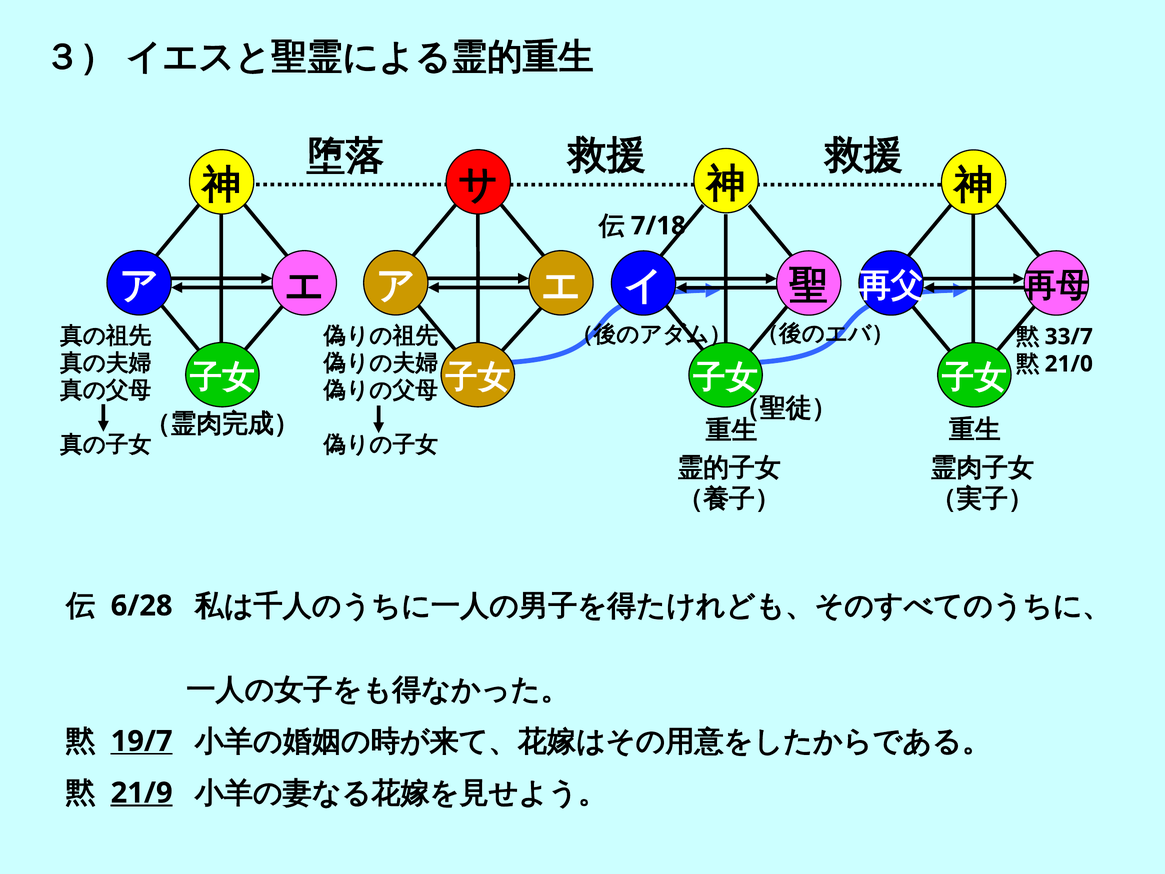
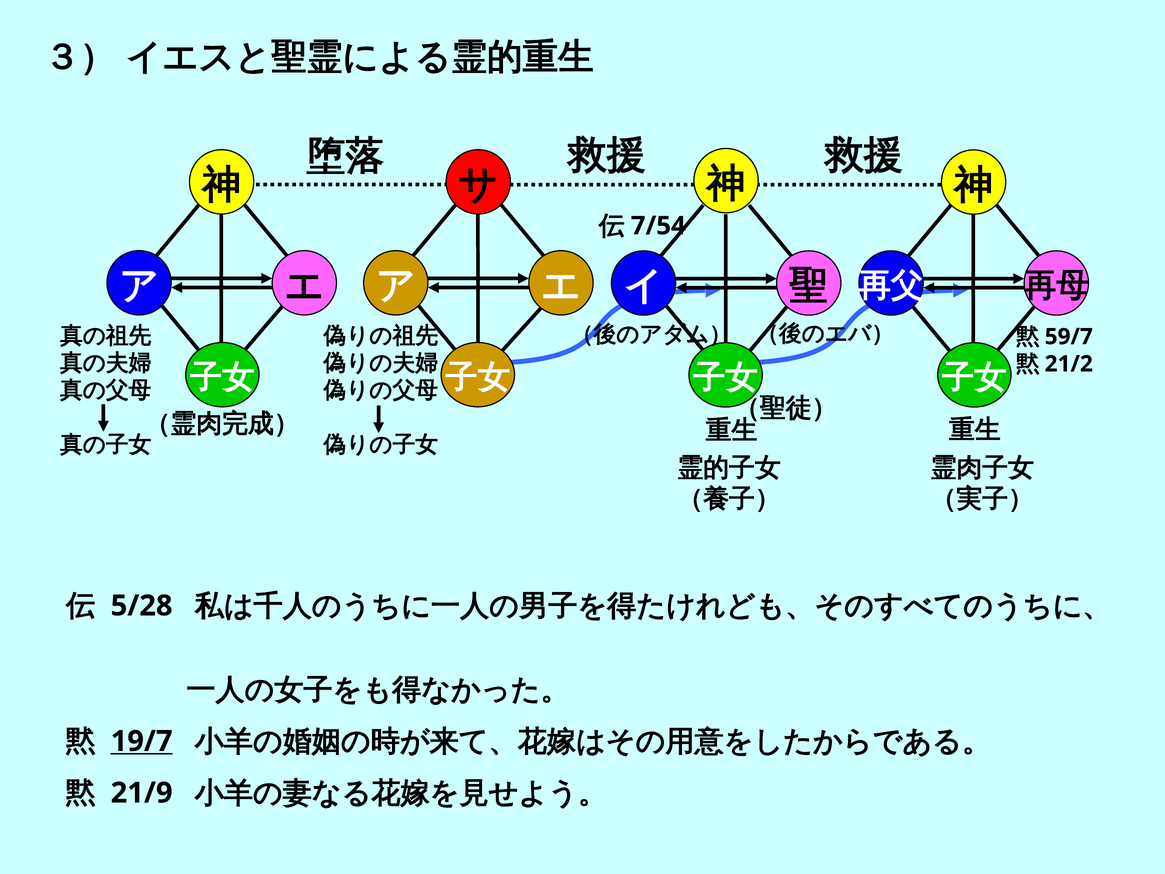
7/18: 7/18 -> 7/54 (658, 226)
33/7: 33/7 -> 59/7 (1069, 337)
21/0: 21/0 -> 21/2 (1069, 364)
6/28: 6/28 -> 5/28 (142, 606)
21/9 underline: present -> none (142, 793)
